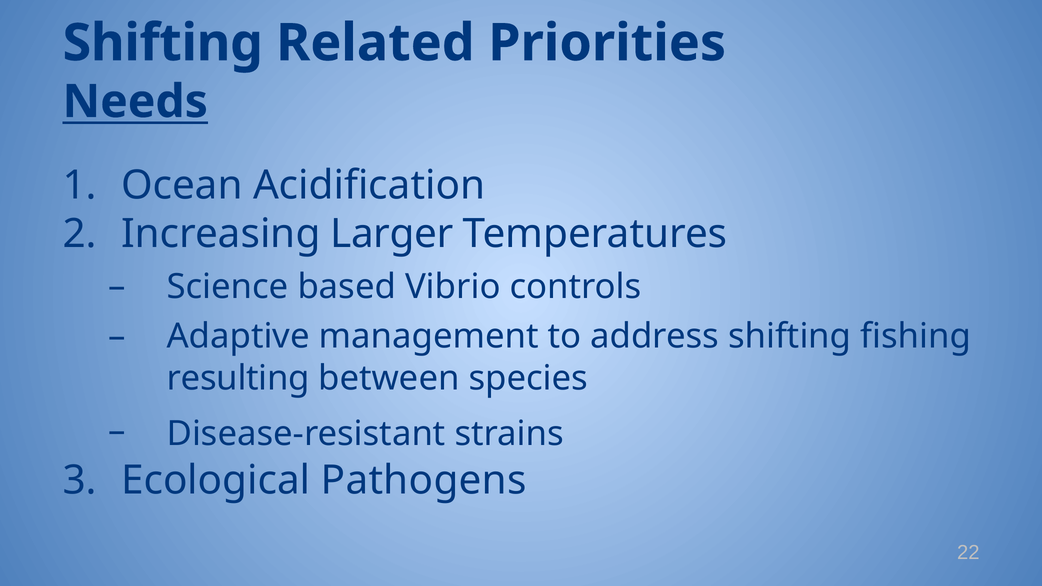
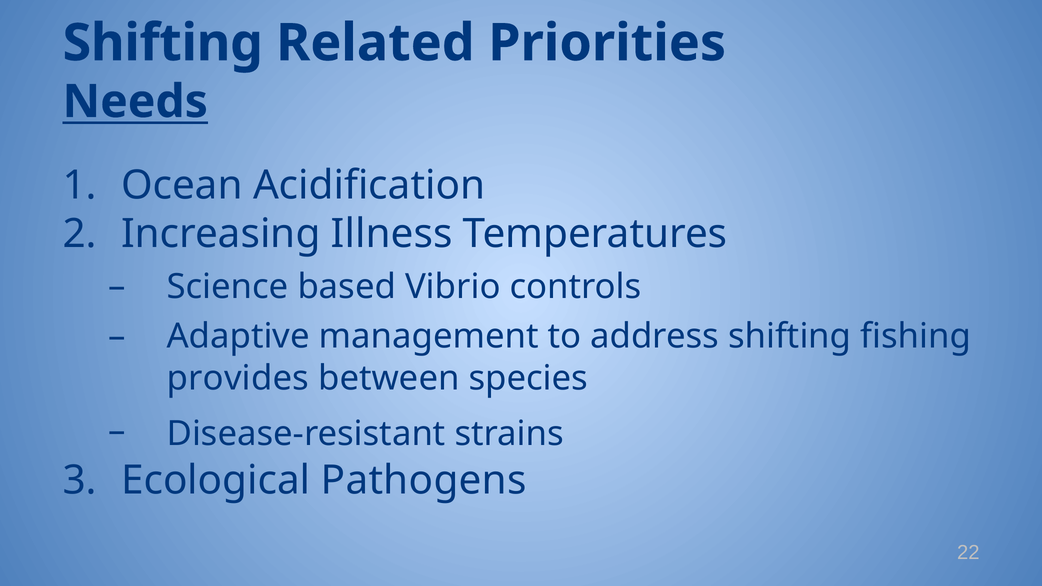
Larger: Larger -> Illness (392, 234)
resulting: resulting -> provides (238, 378)
